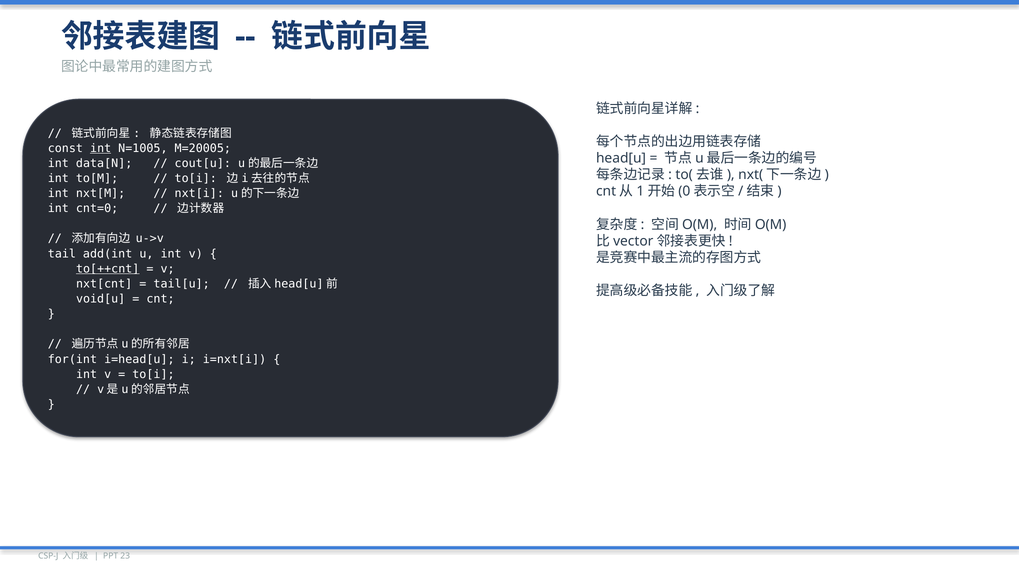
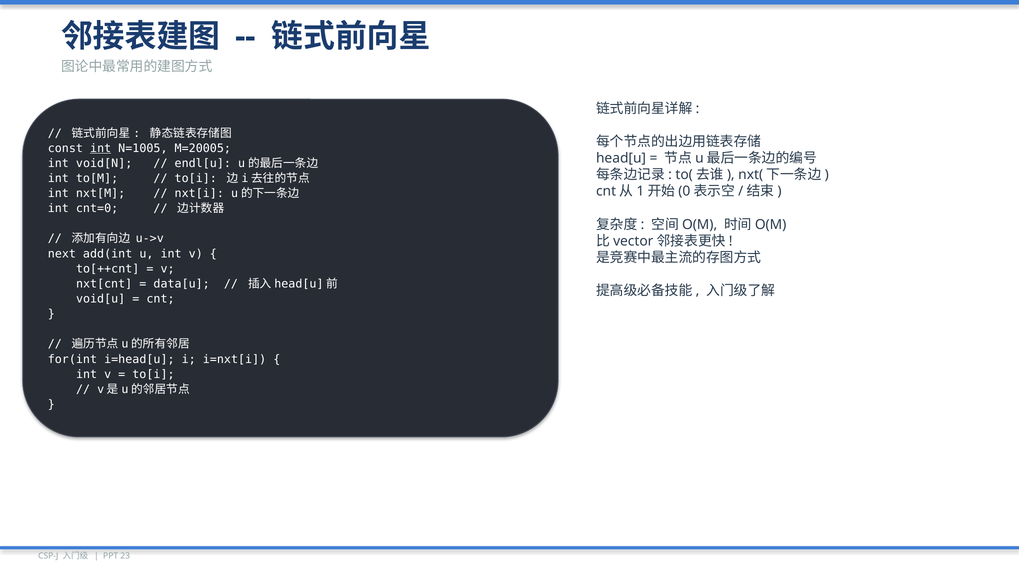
data[N: data[N -> void[N (104, 163)
cout[u: cout[u -> endl[u (203, 163)
tail: tail -> next (62, 254)
to[++cnt underline: present -> none (108, 269)
tail[u: tail[u -> data[u (182, 284)
